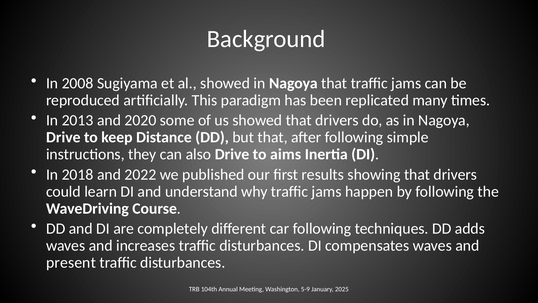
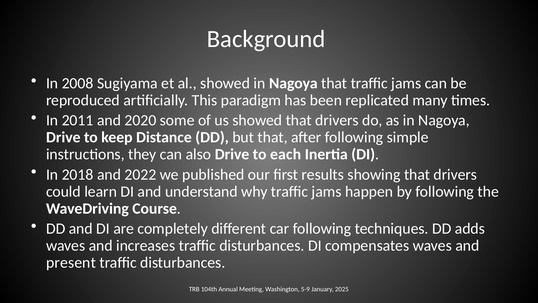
2013: 2013 -> 2011 (78, 120)
aims: aims -> each (286, 154)
